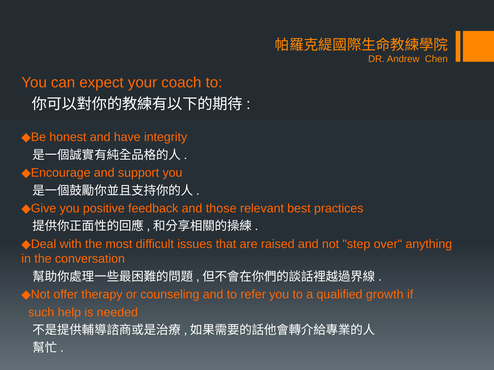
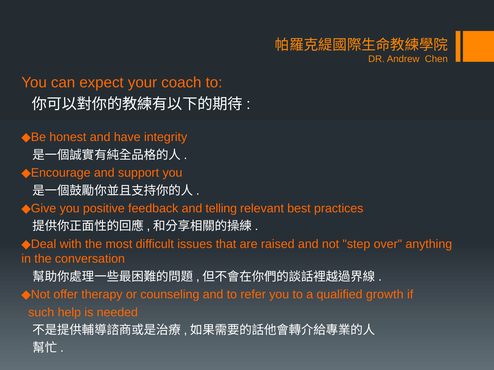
those: those -> telling (221, 209)
